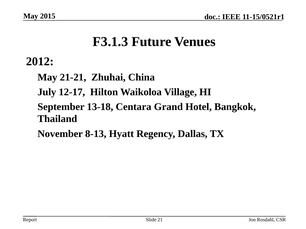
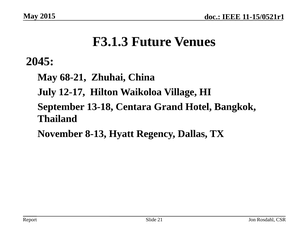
2012: 2012 -> 2045 (40, 62)
21-21: 21-21 -> 68-21 (73, 77)
